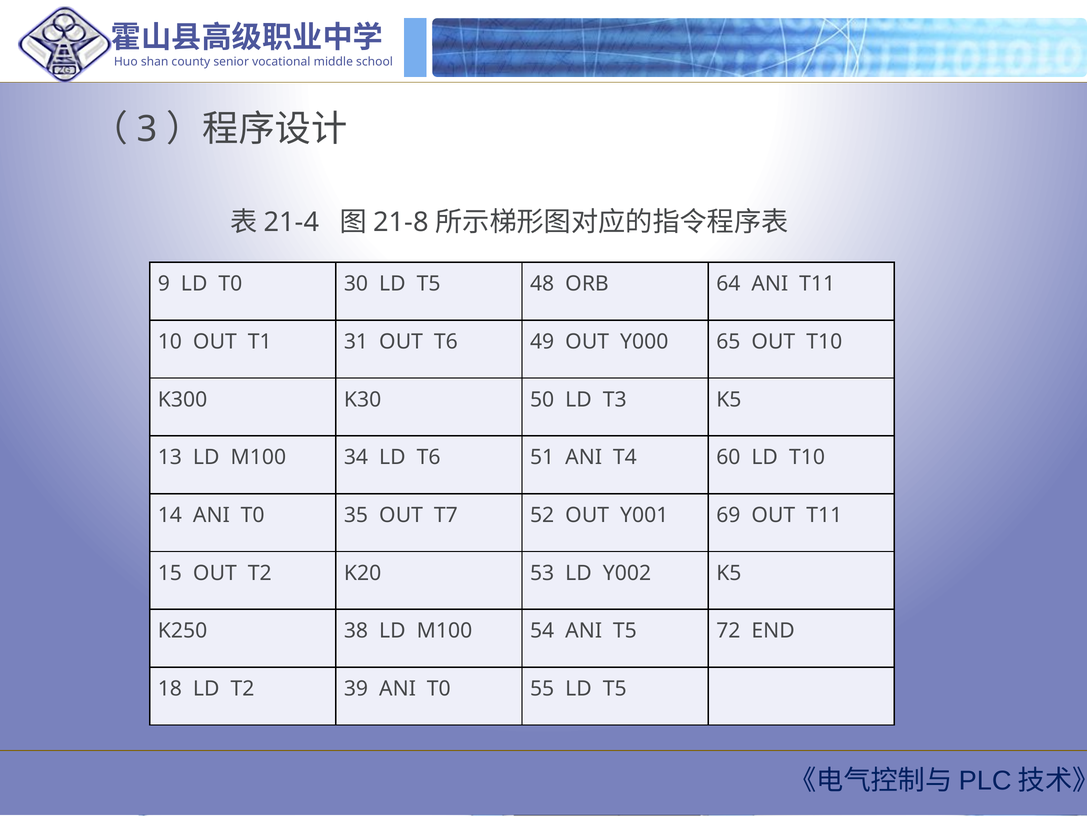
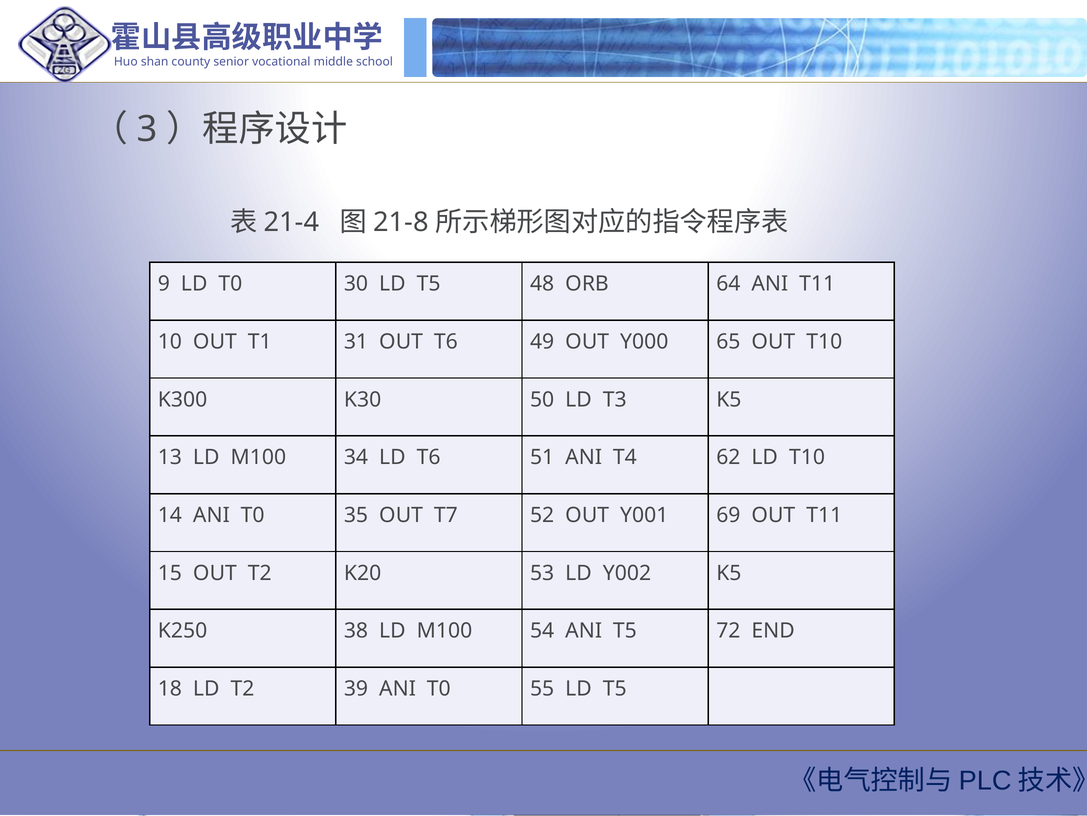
60: 60 -> 62 (728, 457)
